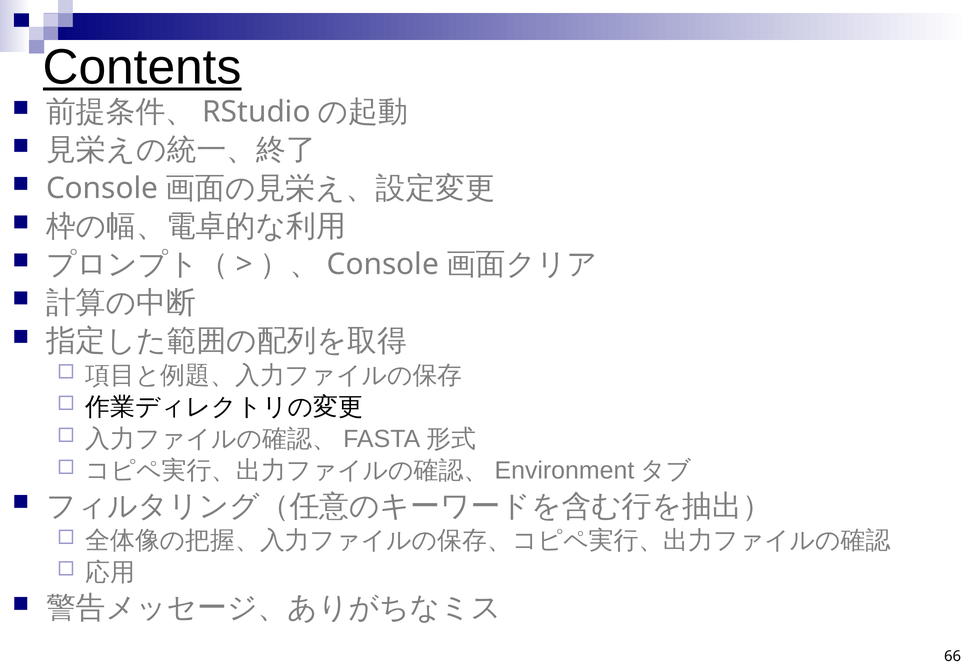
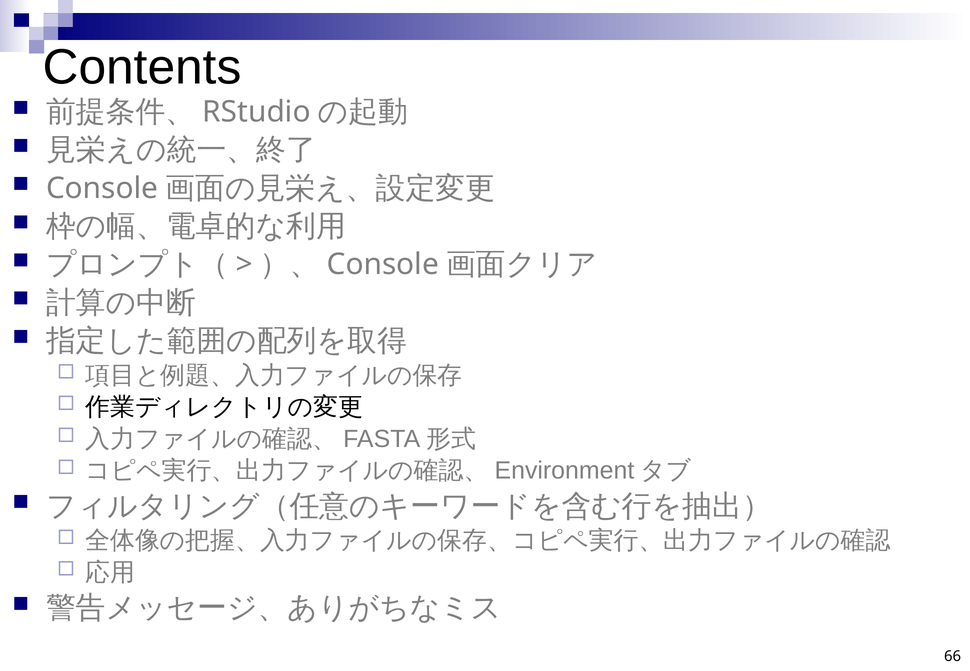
Contents underline: present -> none (142, 68)
